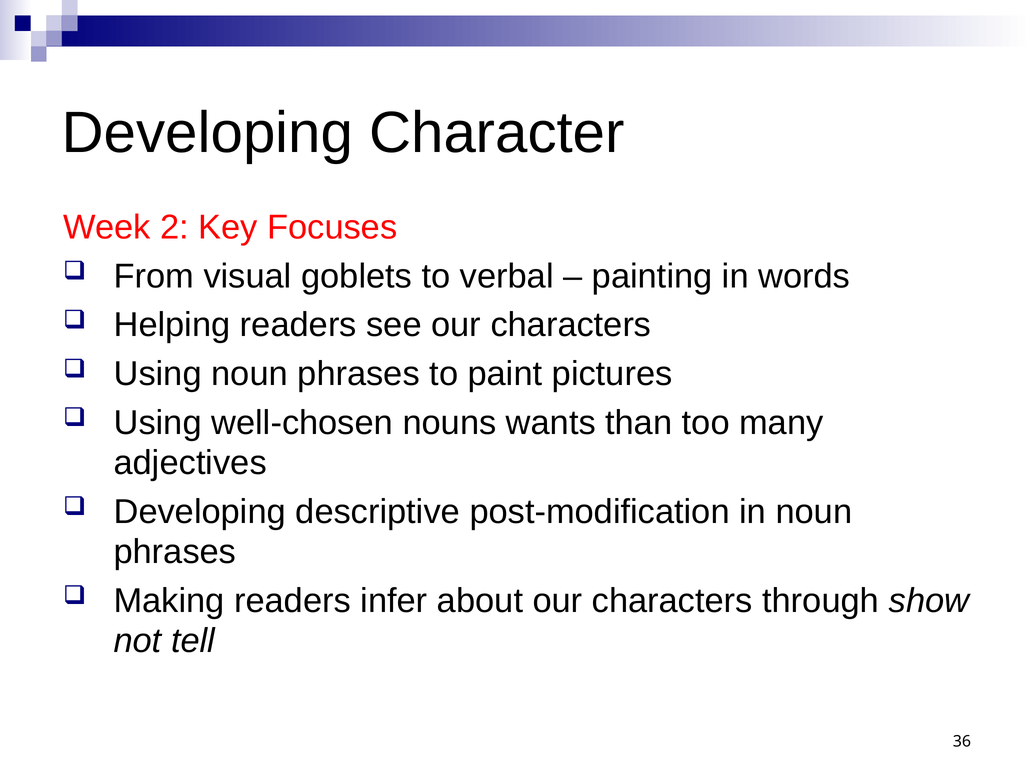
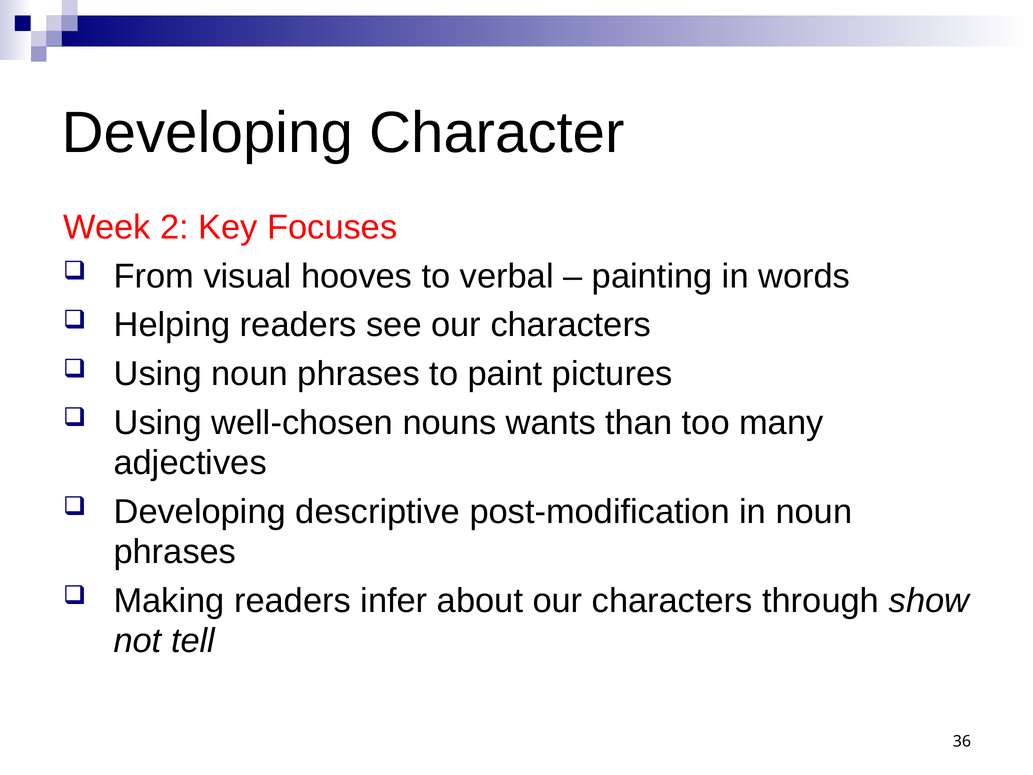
goblets: goblets -> hooves (357, 276)
